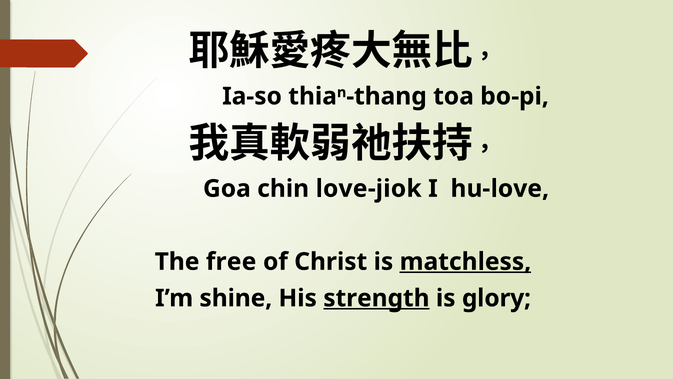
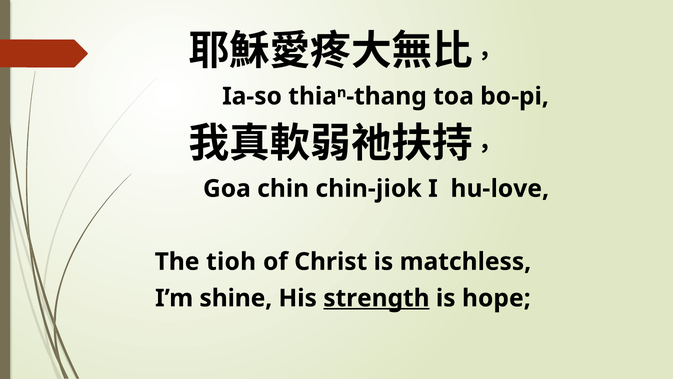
love-jiok: love-jiok -> chin-jiok (369, 188)
free: free -> tioh (231, 261)
matchless underline: present -> none (465, 261)
glory: glory -> hope (496, 298)
